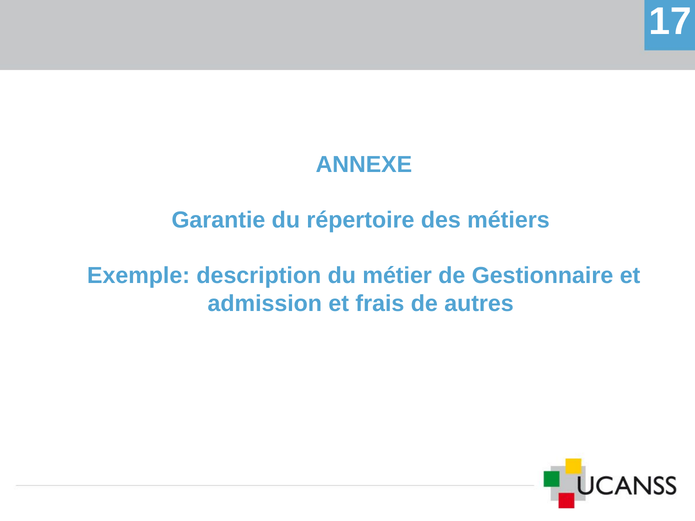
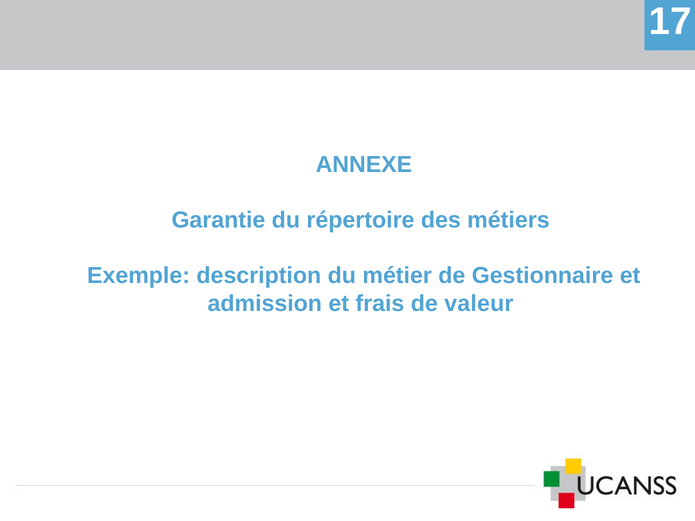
autres: autres -> valeur (479, 304)
